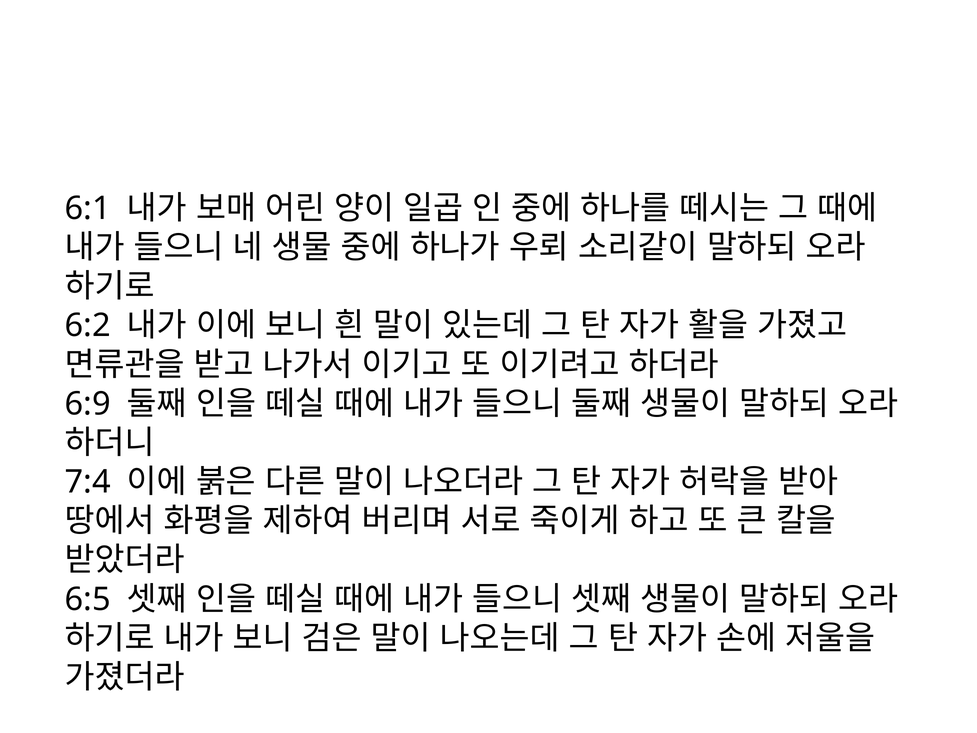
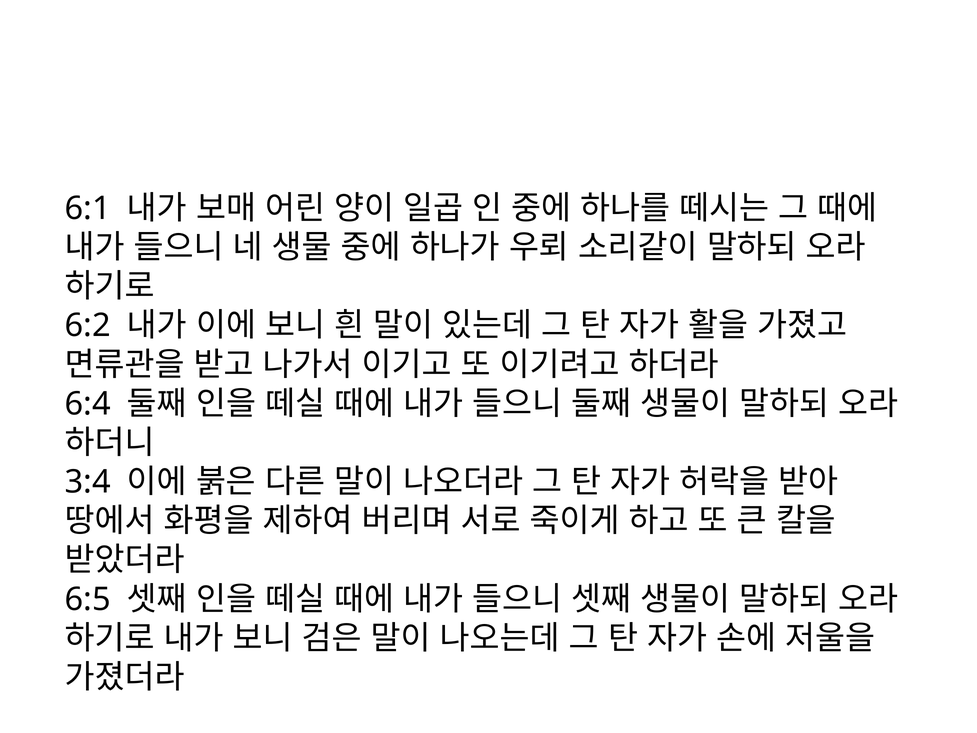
6:9: 6:9 -> 6:4 (88, 404)
7:4: 7:4 -> 3:4 (88, 482)
